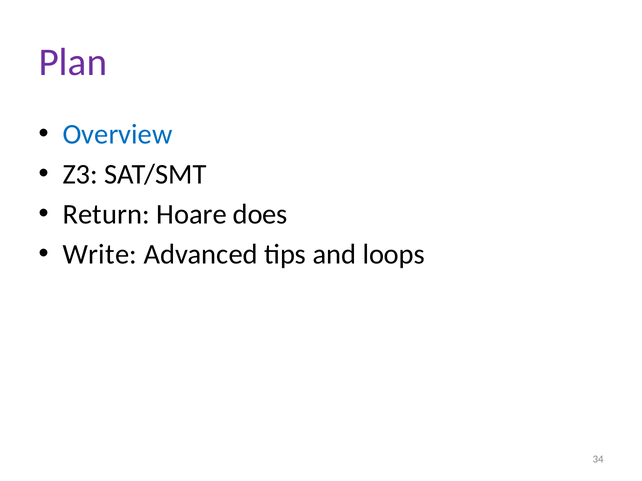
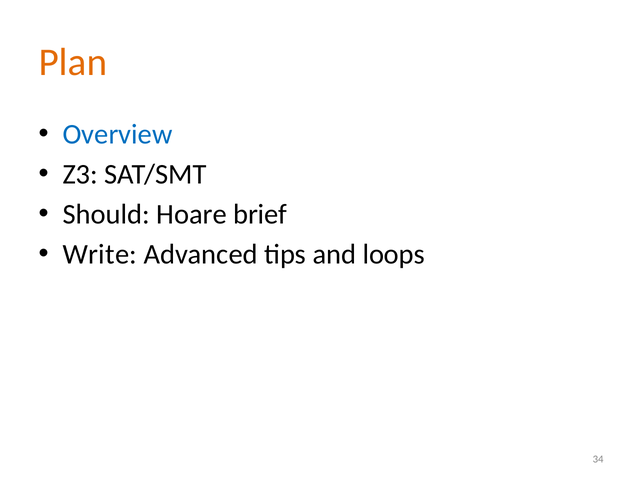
Plan colour: purple -> orange (73, 62)
Return: Return -> Should (106, 215)
does: does -> brief (260, 215)
